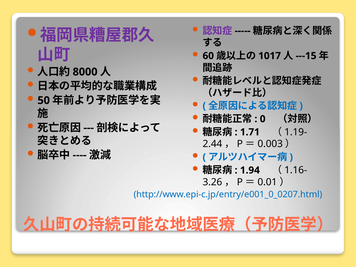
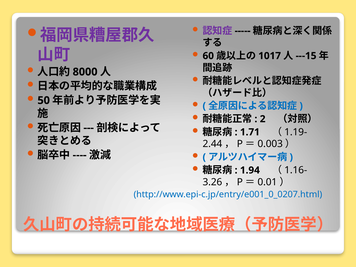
0: 0 -> 2 (263, 119)
